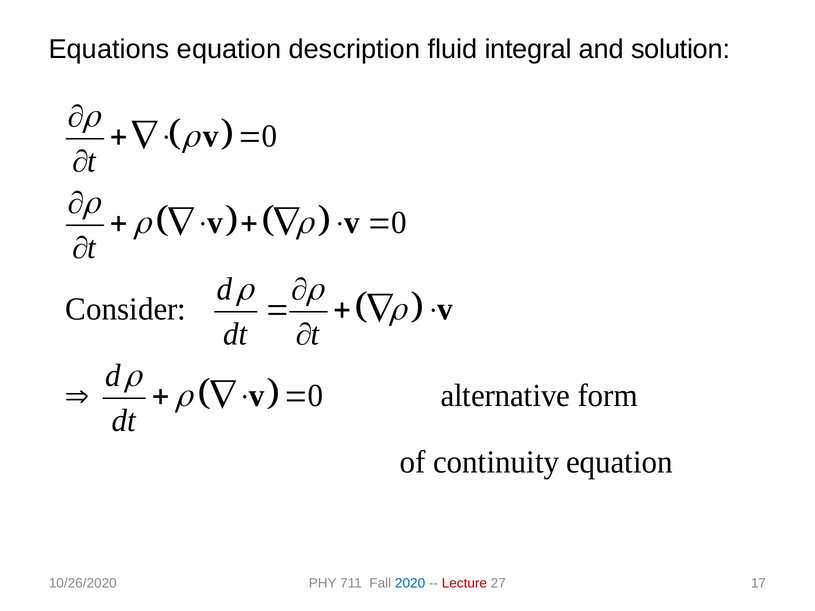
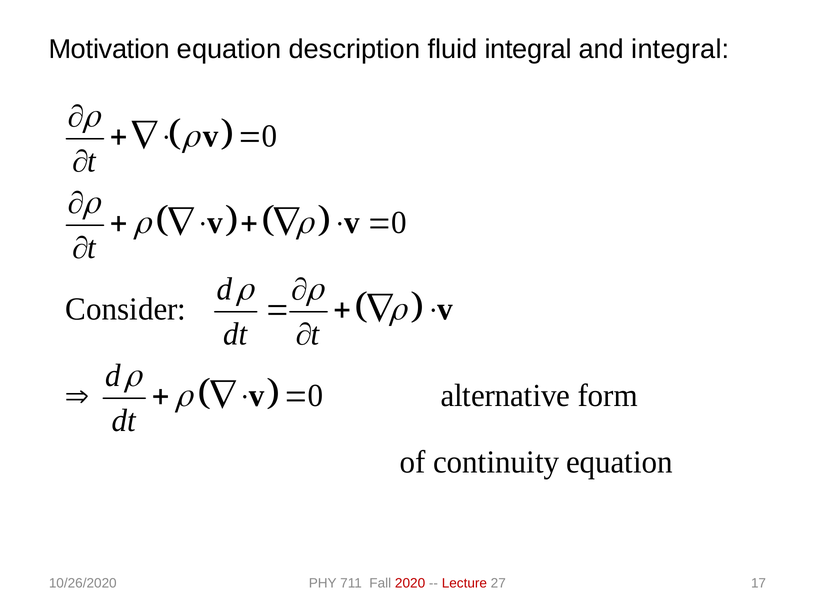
Equations: Equations -> Motivation (109, 49)
and solution: solution -> integral (680, 49)
2020 colour: blue -> red (410, 584)
